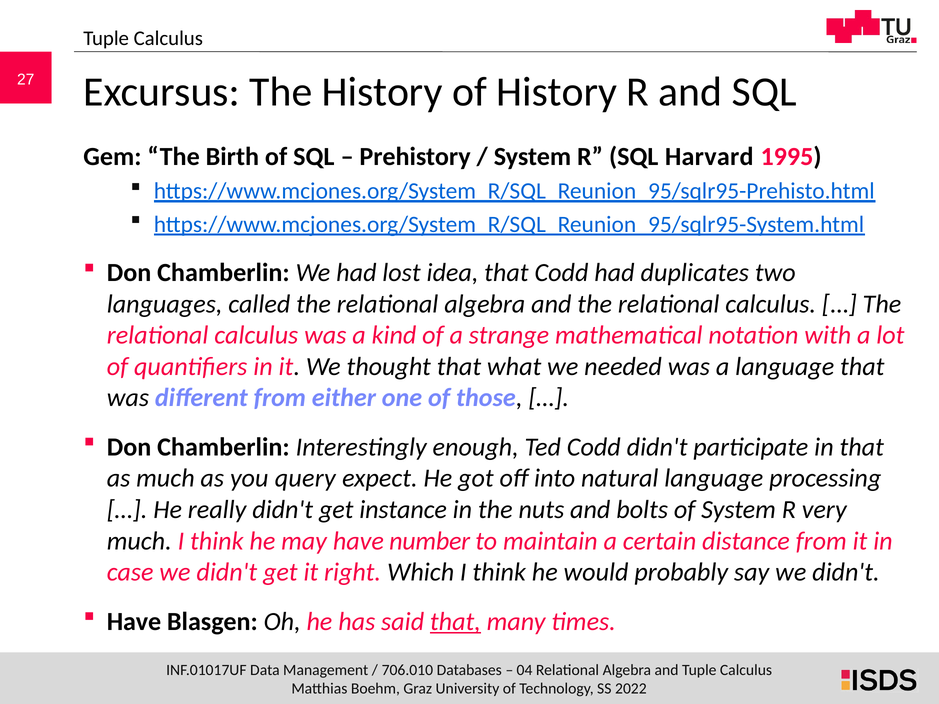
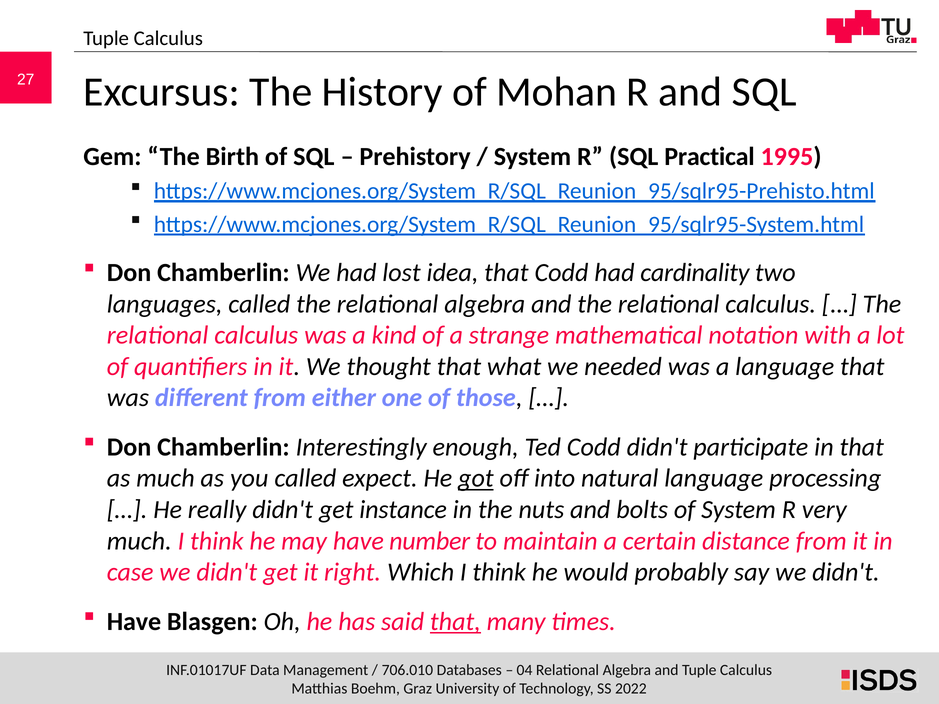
of History: History -> Mohan (557, 92)
Harvard: Harvard -> Practical (709, 157)
duplicates: duplicates -> cardinality (695, 273)
you query: query -> called (305, 479)
got underline: none -> present (476, 479)
